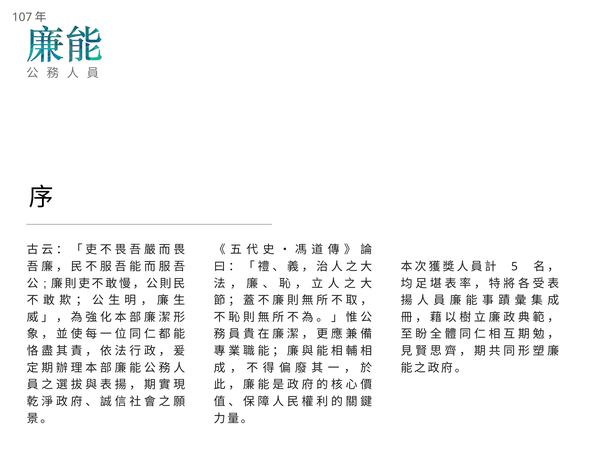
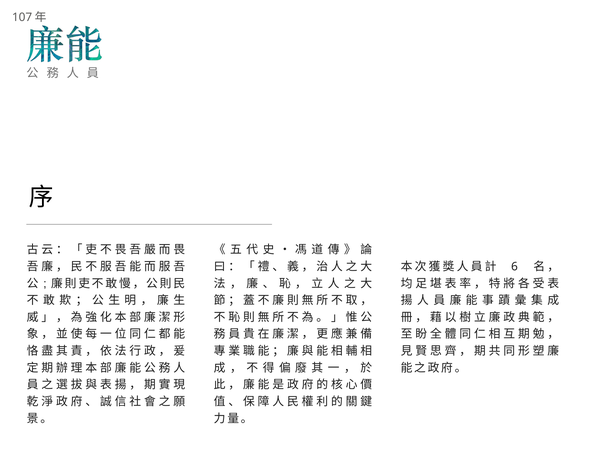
5: 5 -> 6 (514, 266)
